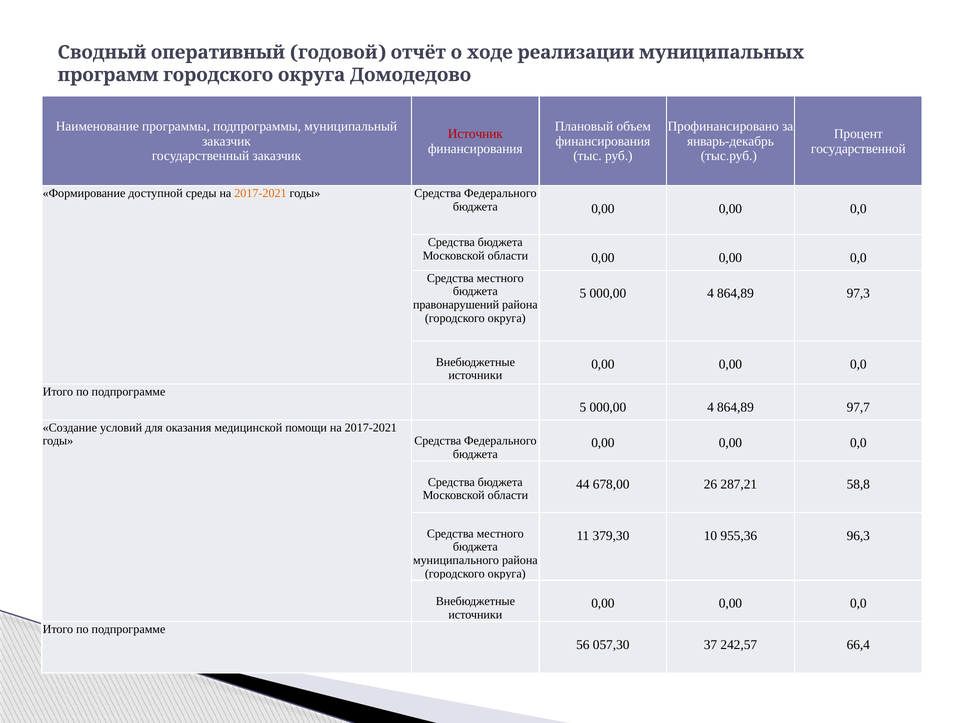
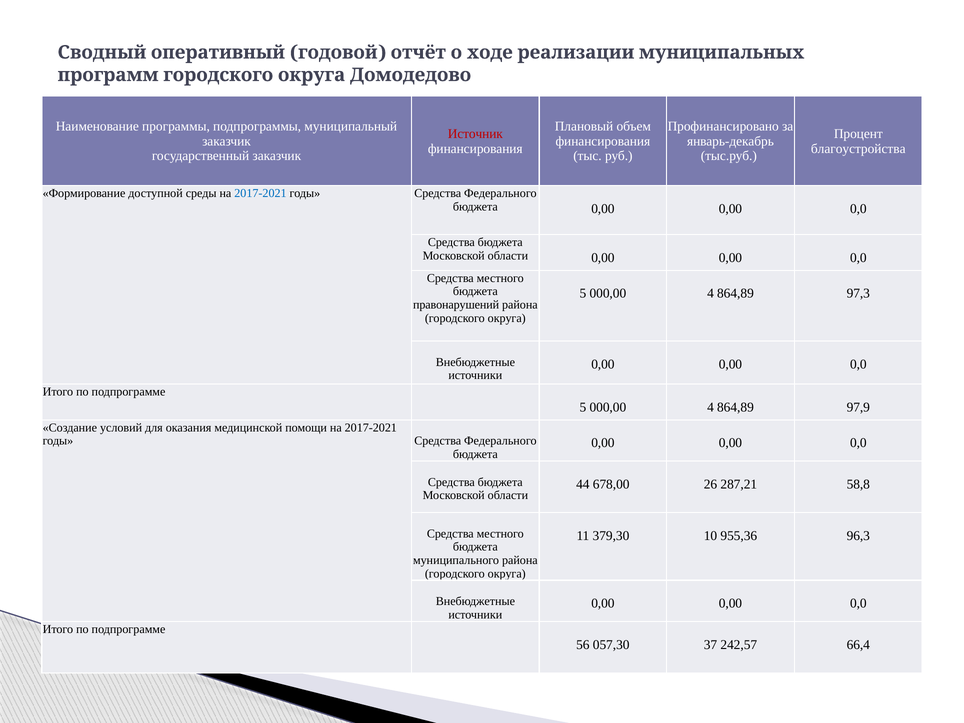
государственной: государственной -> благоустройства (858, 149)
2017-2021 colour: orange -> blue (260, 193)
97,7: 97,7 -> 97,9 (858, 407)
